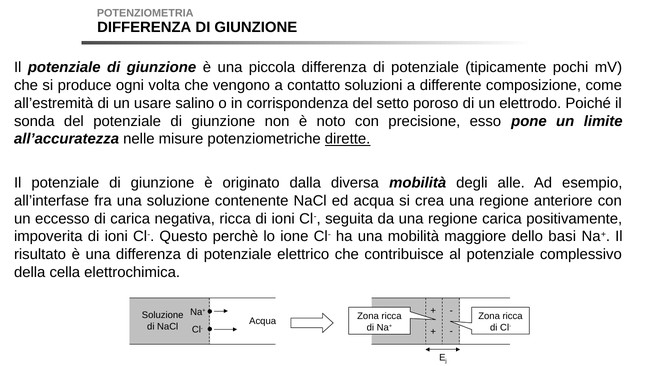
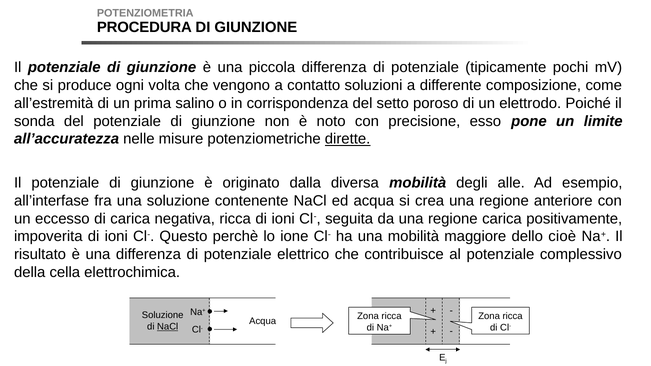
DIFFERENZA: DIFFERENZA -> PROCEDURA (144, 28)
usare: usare -> prima (153, 103)
basi: basi -> cioè (562, 237)
NaCl underline: none -> present (168, 327)
